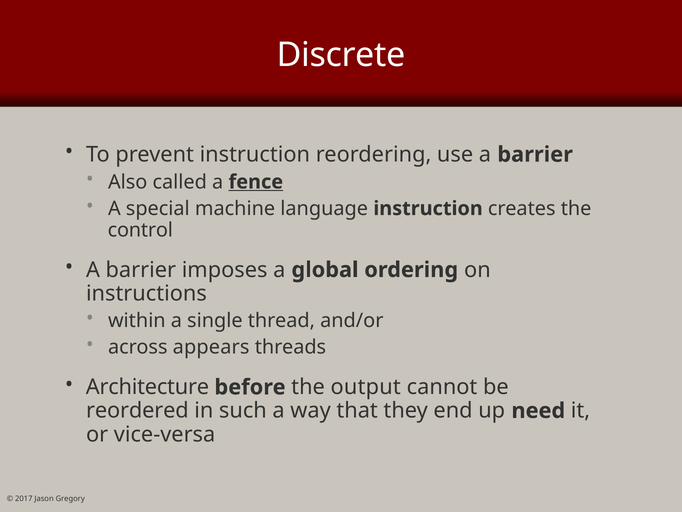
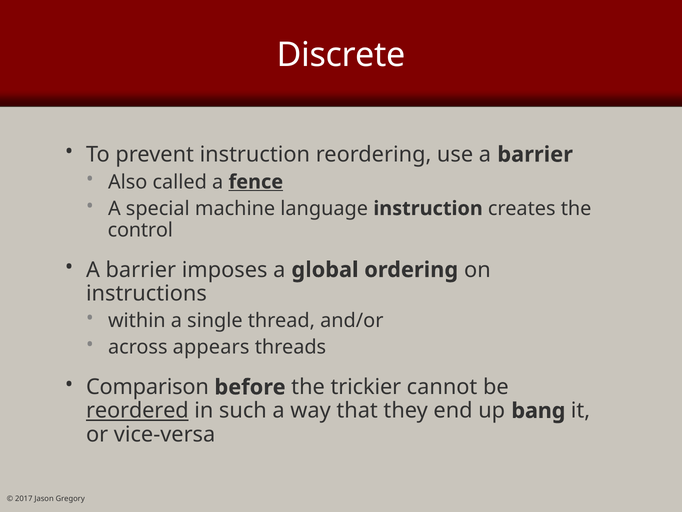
Architecture: Architecture -> Comparison (147, 387)
output: output -> trickier (366, 387)
reordered underline: none -> present (137, 410)
need: need -> bang (538, 410)
